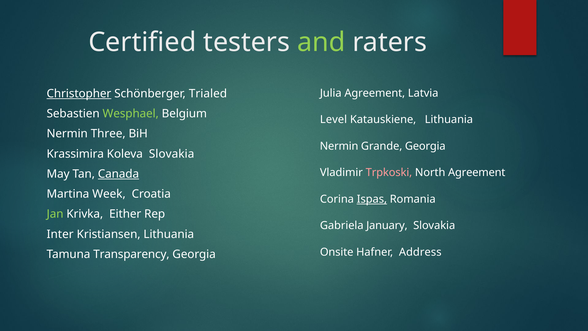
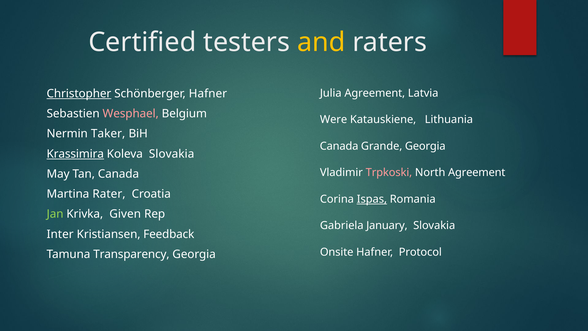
and colour: light green -> yellow (321, 42)
Schönberger Trialed: Trialed -> Hafner (208, 94)
Wesphael colour: light green -> pink (131, 114)
Level: Level -> Were (334, 120)
Three: Three -> Taker (108, 134)
Nermin: Nermin -> Canada (339, 146)
Krassimira underline: none -> present (75, 154)
Canada underline: present -> none (118, 174)
Week: Week -> Rater (109, 194)
Either: Either -> Given (125, 214)
Kristiansen Lithuania: Lithuania -> Feedback (169, 234)
Address: Address -> Protocol (420, 252)
